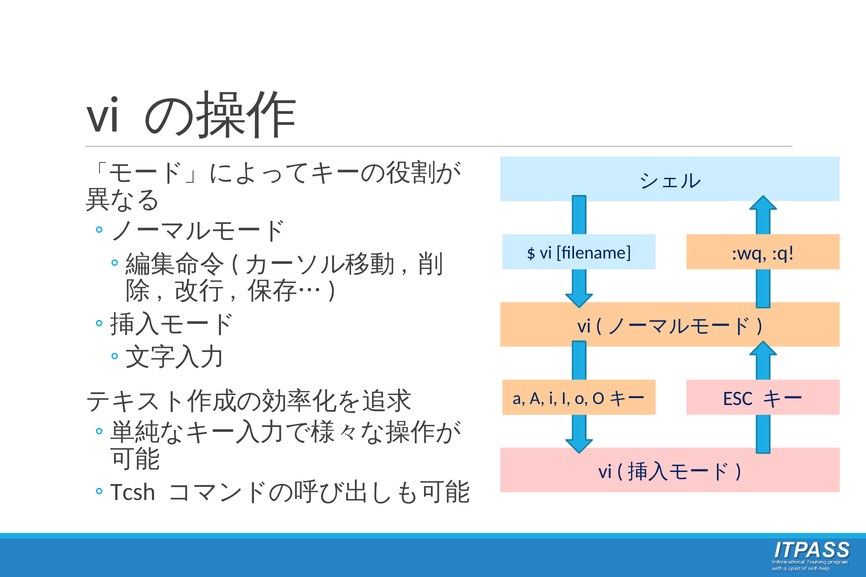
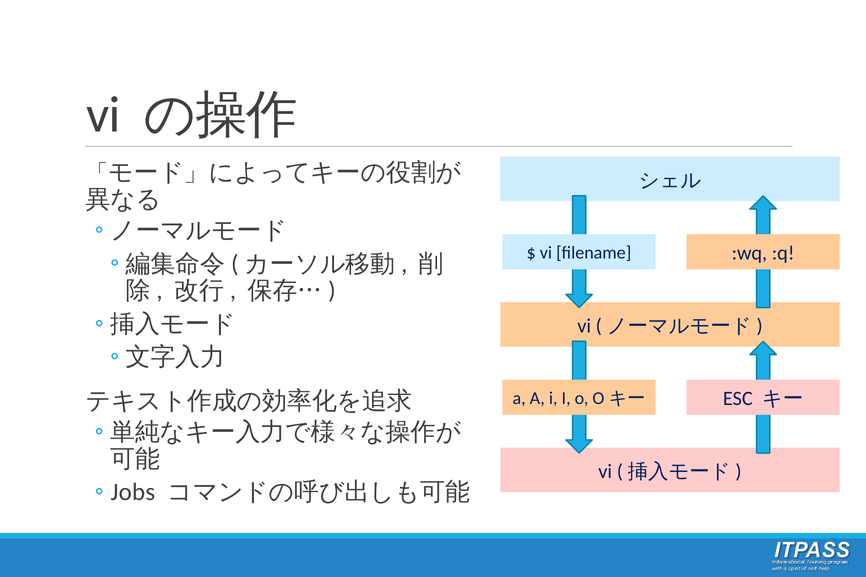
Tcsh: Tcsh -> Jobs (133, 493)
